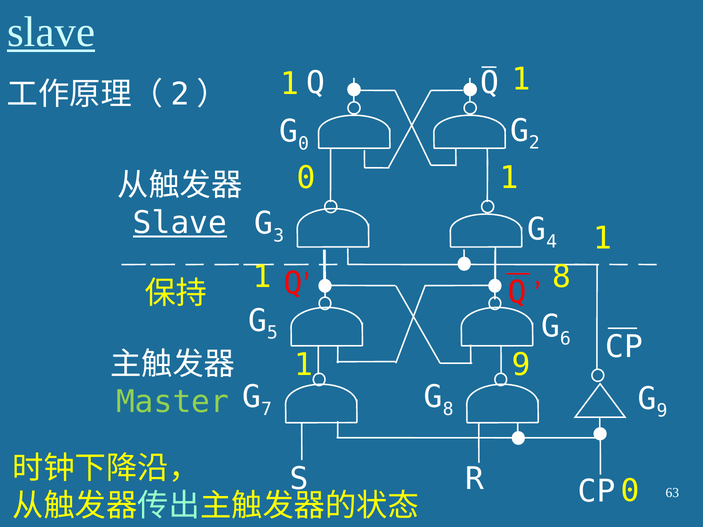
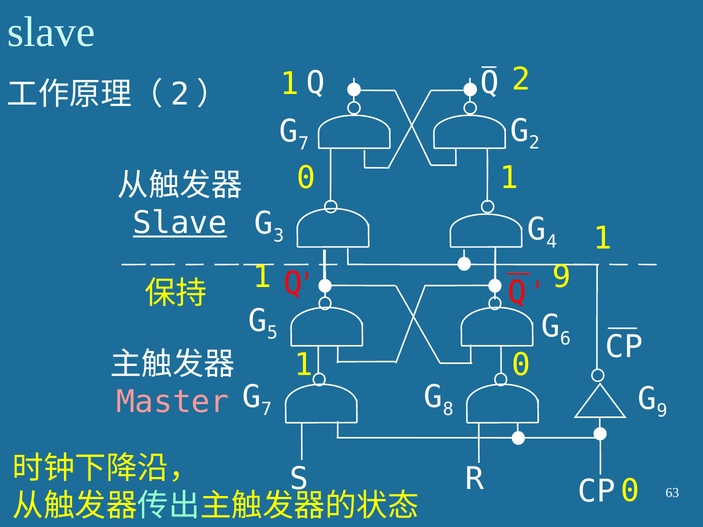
slave underline: present -> none (51, 32)
1: 1 -> 2 (521, 79)
0: 0 -> 7 (304, 144)
1 8: 8 -> 9 (562, 277)
9: 9 -> 0 (521, 365)
Master colour: light green -> pink (173, 402)
